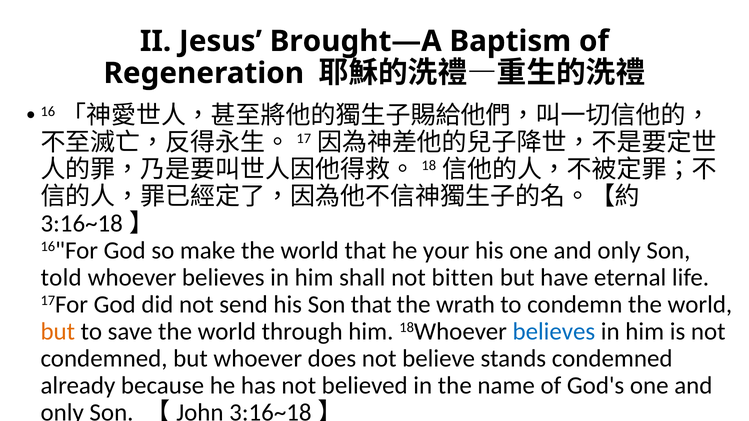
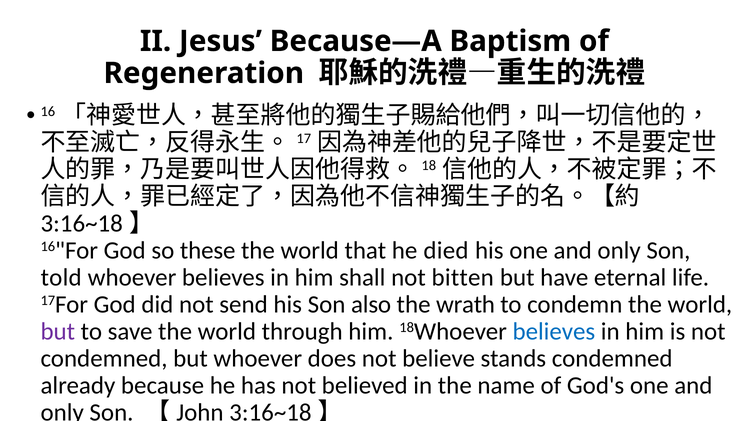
Brought—A: Brought—A -> Because—A (356, 41)
make: make -> these (208, 251)
your: your -> died (446, 251)
Son that: that -> also (371, 305)
but colour: orange -> purple (58, 332)
